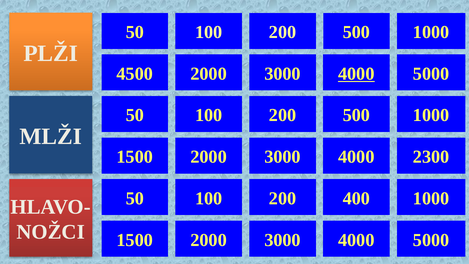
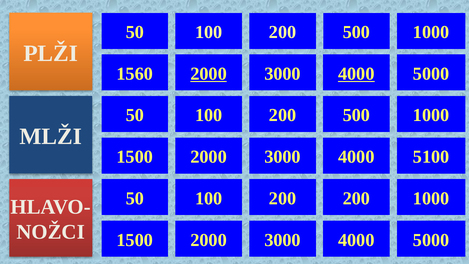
4500: 4500 -> 1560 (135, 74)
2000 underline: none -> present (209, 74)
2300: 2300 -> 5100 (431, 157)
200 400: 400 -> 200 (356, 198)
